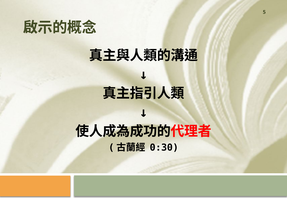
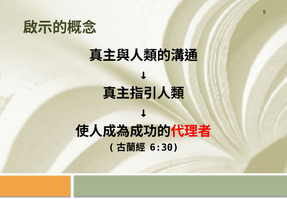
0:30: 0:30 -> 6:30 (164, 147)
